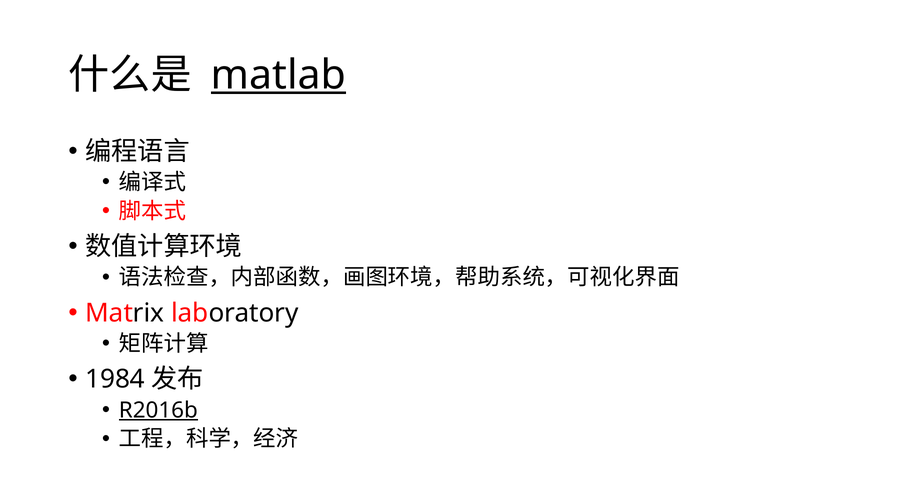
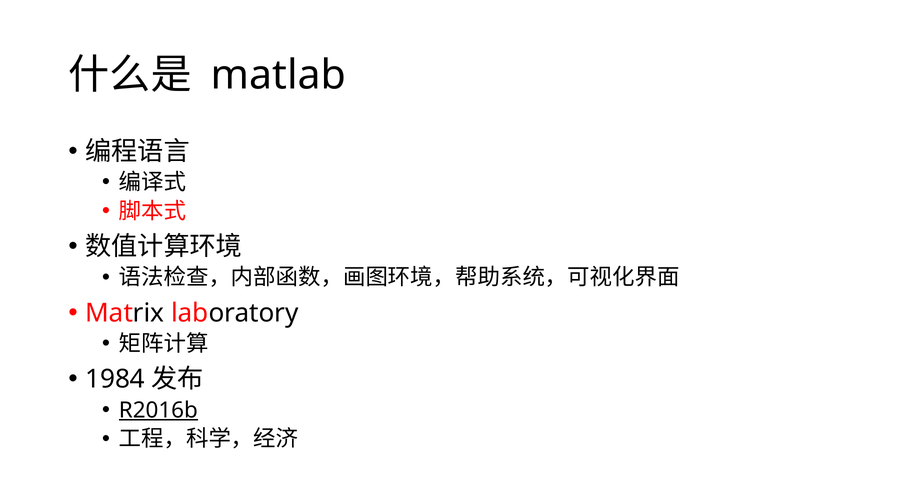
matlab underline: present -> none (279, 75)
